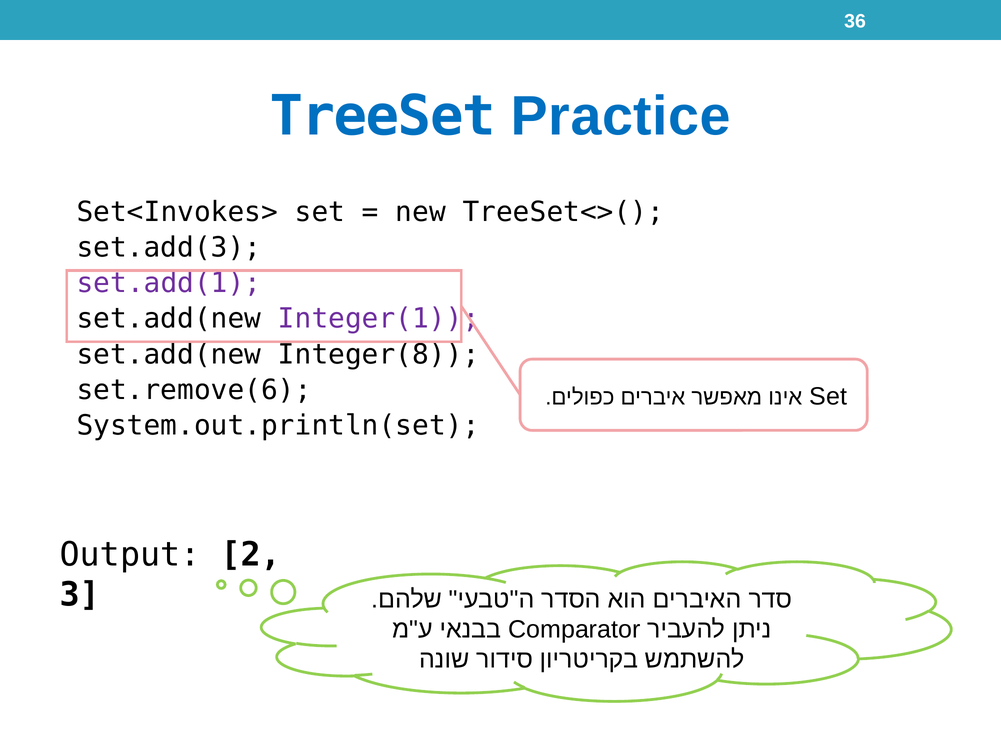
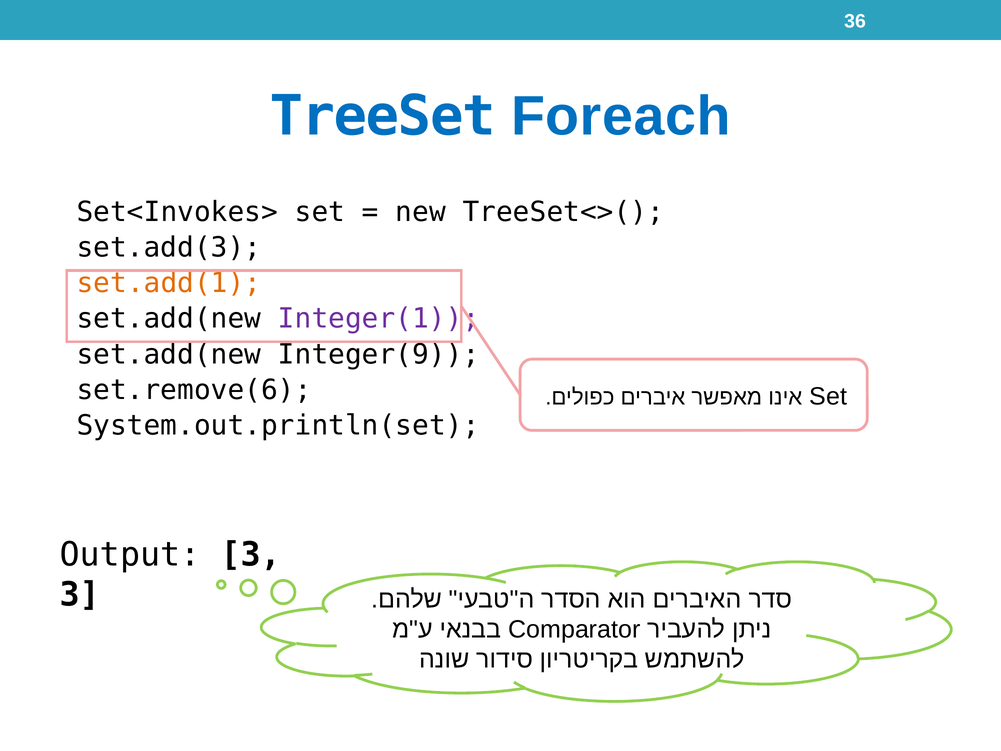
Practice: Practice -> Foreach (621, 117)
set.add(1 colour: purple -> orange (169, 283)
Integer(8: Integer(8 -> Integer(9 (379, 354)
Output 2: 2 -> 3 (251, 555)
